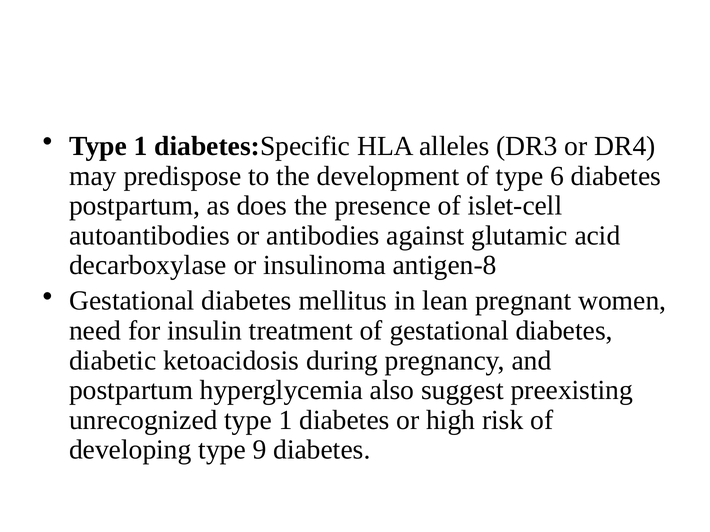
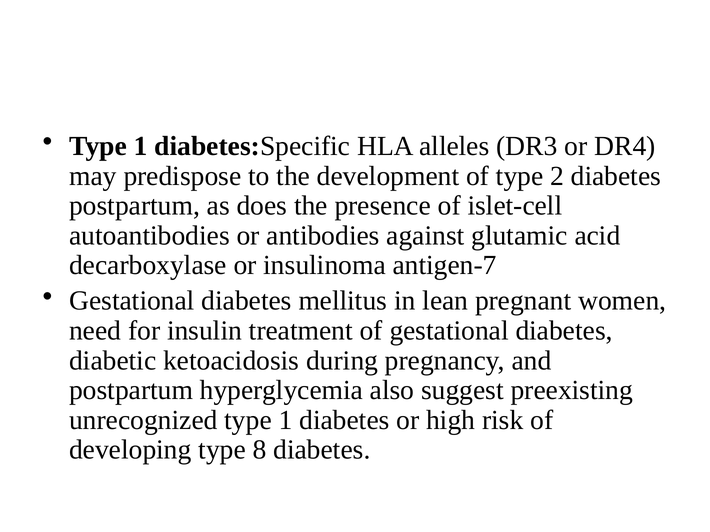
6: 6 -> 2 (557, 176)
antigen-8: antigen-8 -> antigen-7 (445, 266)
9: 9 -> 8 (260, 450)
